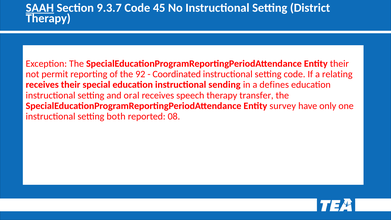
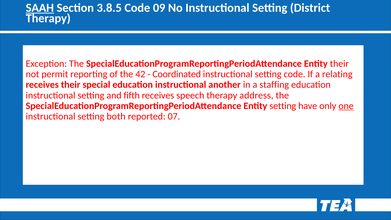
9.3.7: 9.3.7 -> 3.8.5 (109, 8)
45: 45 -> 09 (159, 8)
92: 92 -> 42 (140, 74)
sending: sending -> another (225, 85)
defines: defines -> staffing (274, 85)
oral: oral -> fifth (132, 95)
transfer: transfer -> address (256, 95)
Entity survey: survey -> setting (283, 106)
one underline: none -> present (346, 106)
08: 08 -> 07 (174, 116)
